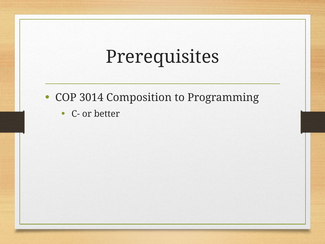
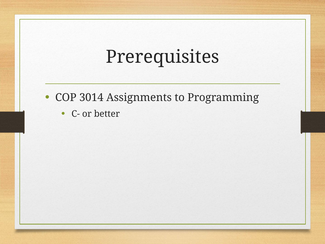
Composition: Composition -> Assignments (139, 97)
